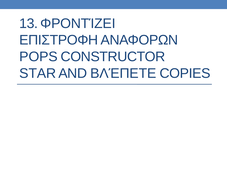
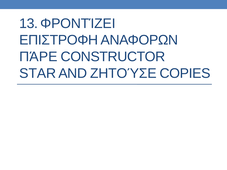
POPS: POPS -> ΠΆΡΕ (38, 57)
ΒΛΈΠΕΤΕ: ΒΛΈΠΕΤΕ -> ΖΗΤΟΎΣΕ (123, 73)
